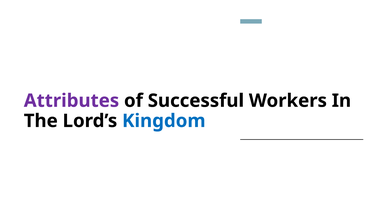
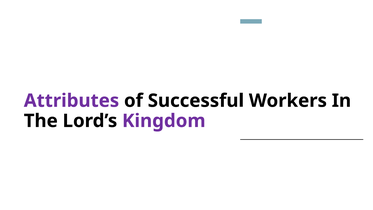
Kingdom colour: blue -> purple (164, 121)
